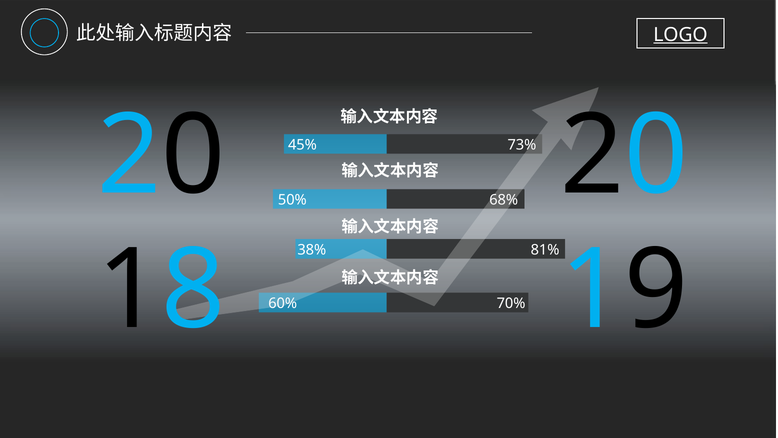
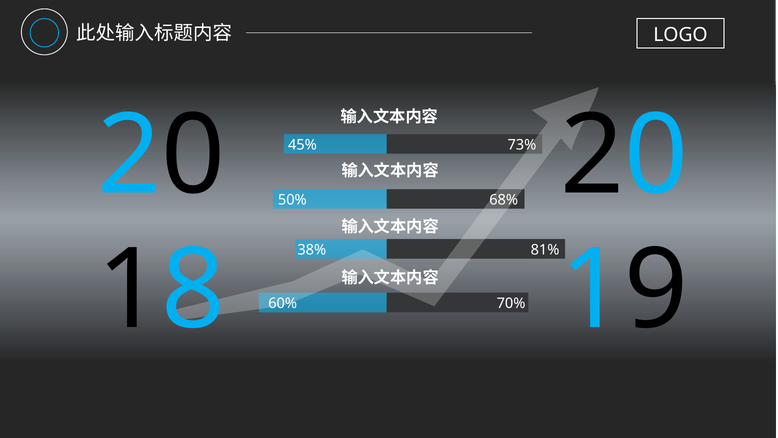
LOGO underline: present -> none (680, 35)
